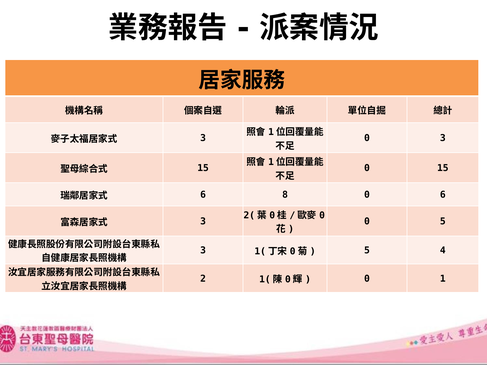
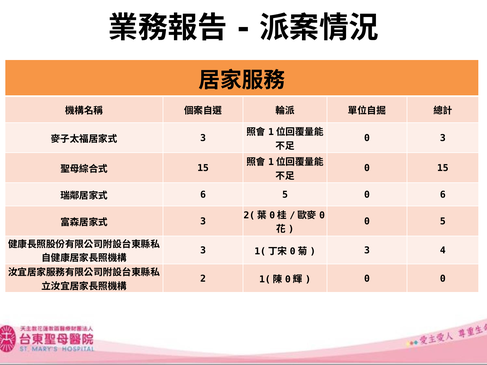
6 8: 8 -> 5 (285, 195)
5: 5 -> 3 (367, 251)
0 1: 1 -> 0 (443, 279)
